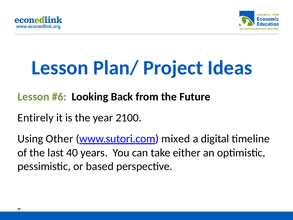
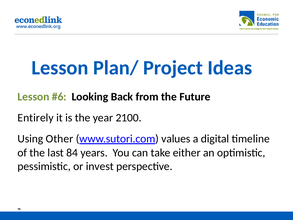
mixed: mixed -> values (176, 139)
40: 40 -> 84 (72, 153)
based: based -> invest (100, 166)
